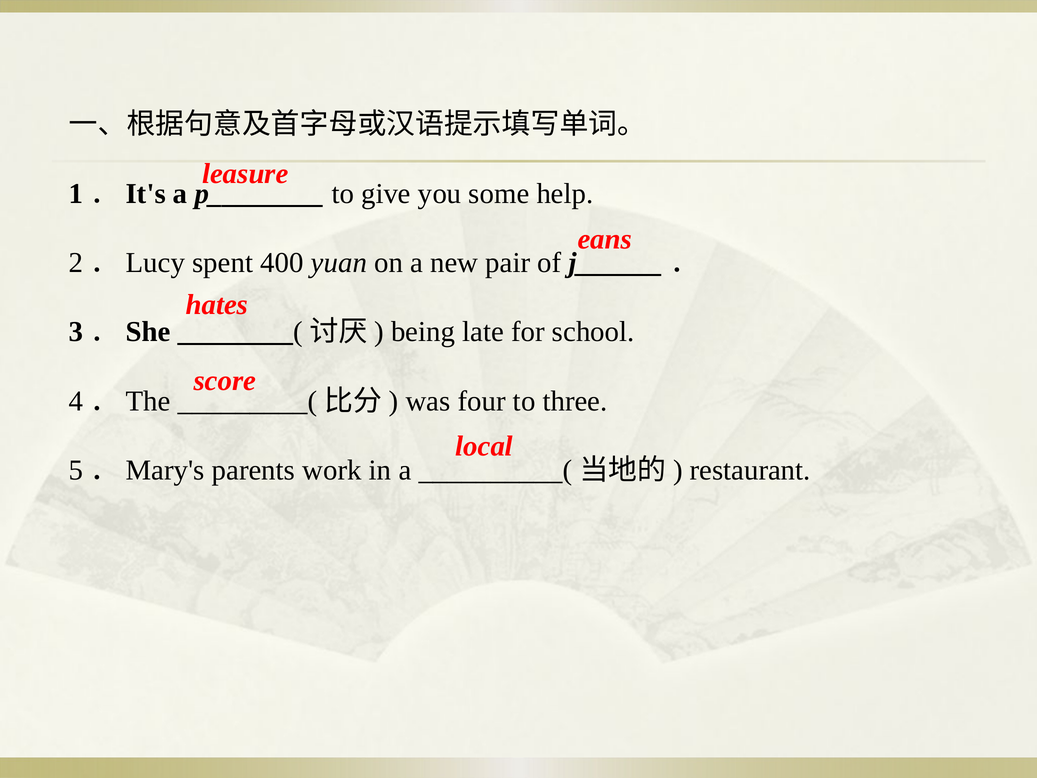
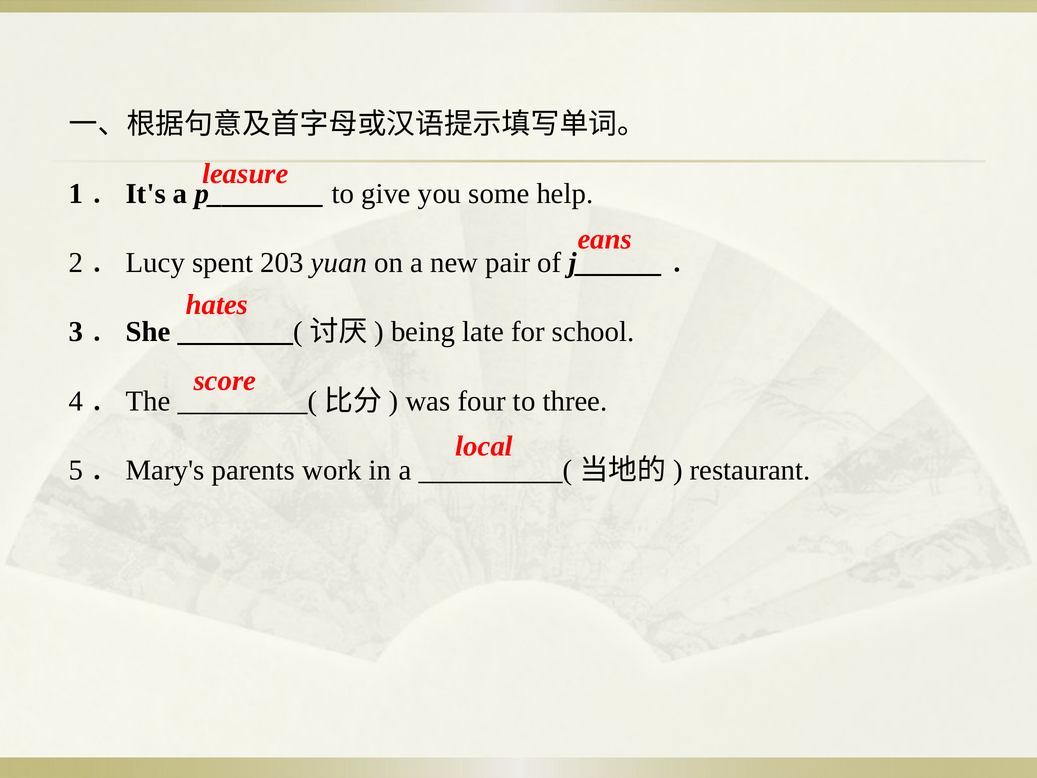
400: 400 -> 203 (282, 263)
